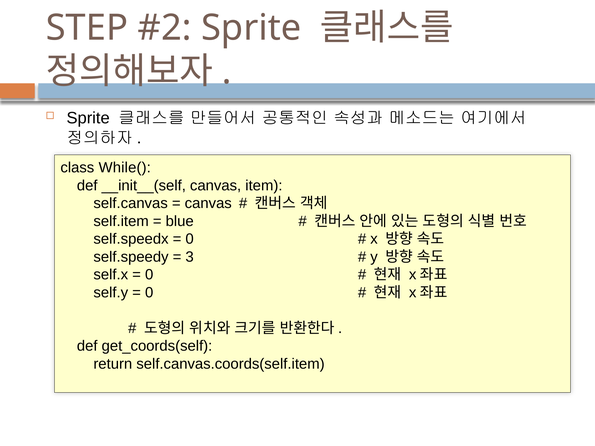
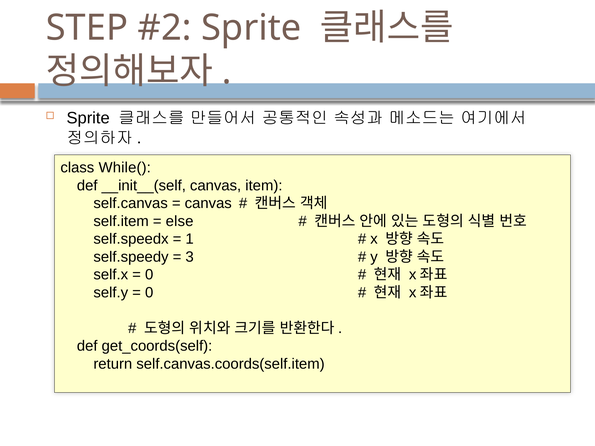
blue: blue -> else (180, 221)
0: 0 -> 1 (190, 239)
